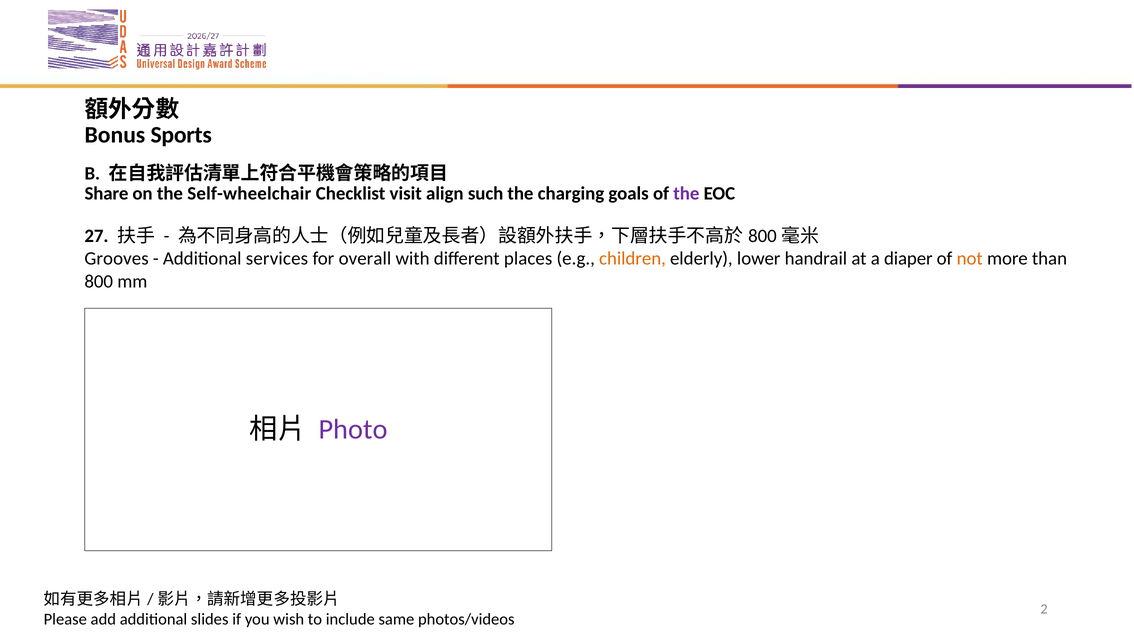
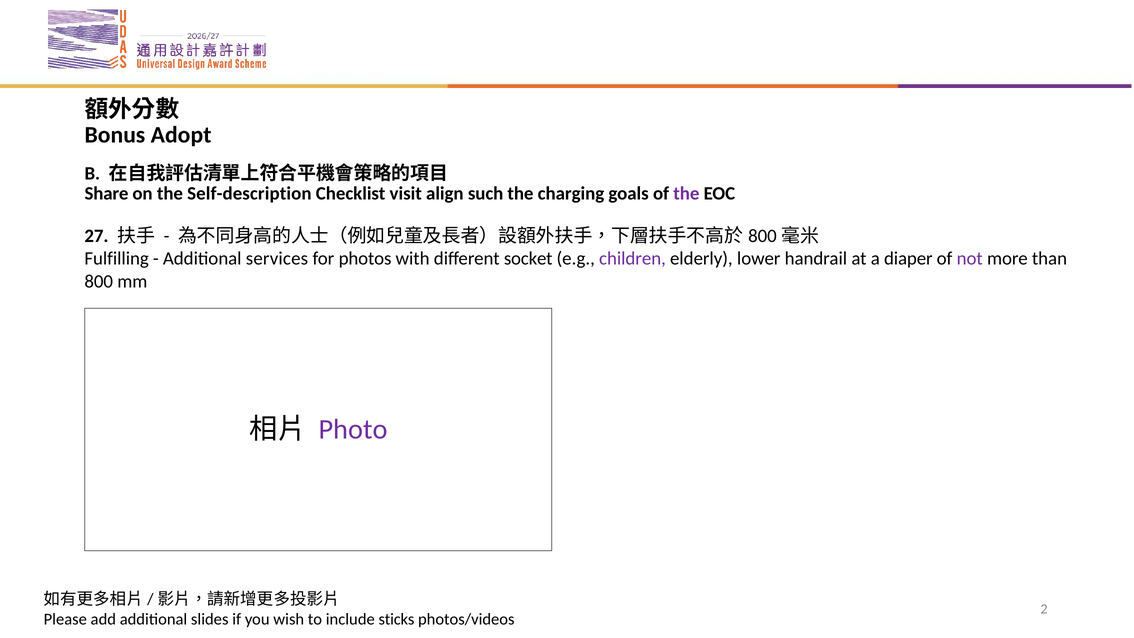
Sports: Sports -> Adopt (181, 135)
Self-wheelchair: Self-wheelchair -> Self-description (249, 194)
Grooves: Grooves -> Fulfilling (117, 259)
overall: overall -> photos (365, 259)
places: places -> socket (528, 259)
children colour: orange -> purple (632, 259)
not colour: orange -> purple (970, 259)
same: same -> sticks (396, 619)
